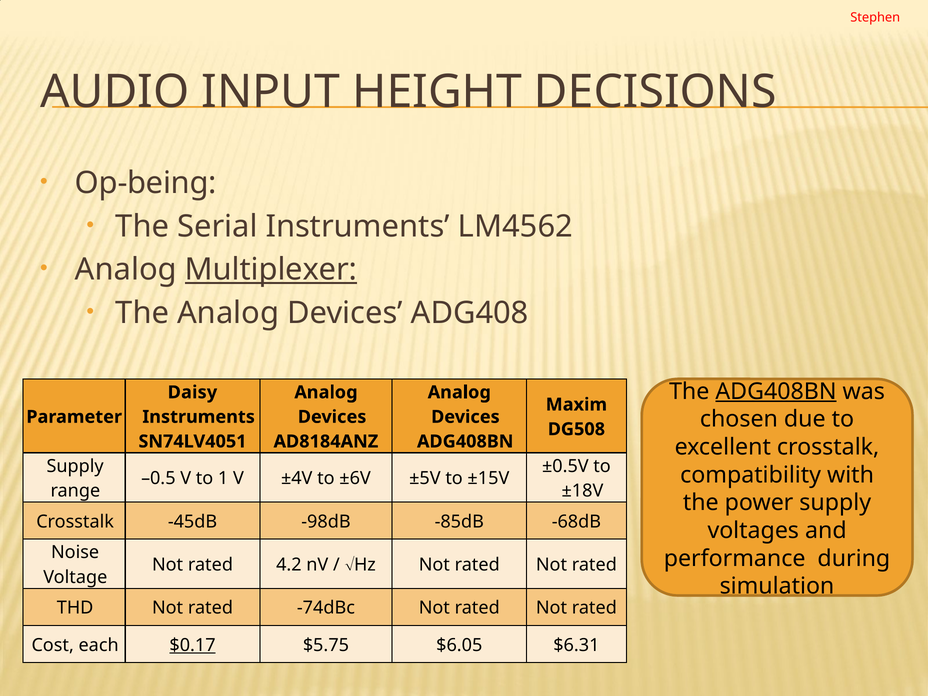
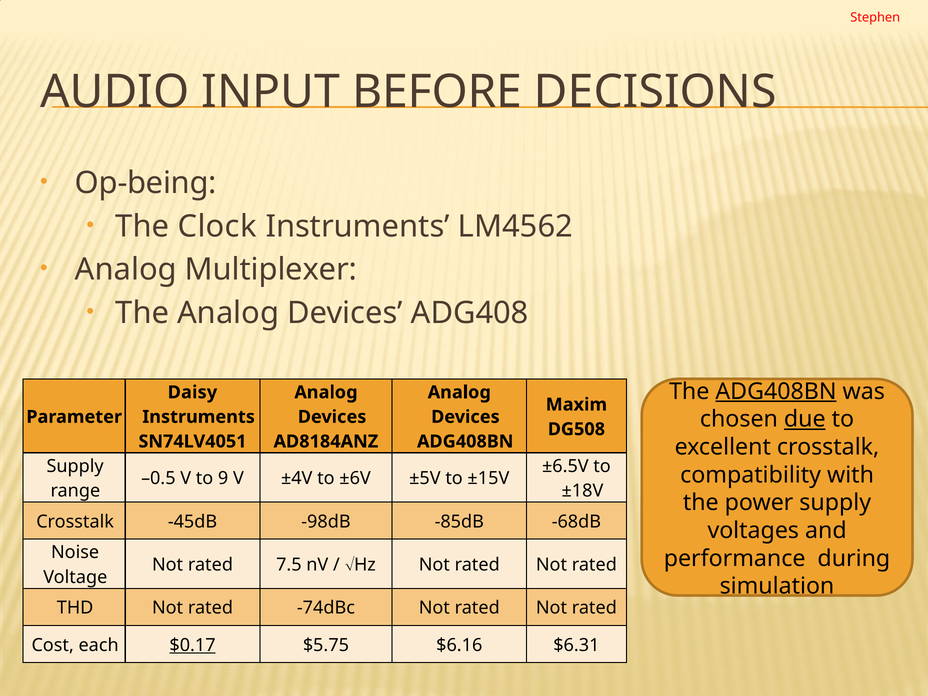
HEIGHT: HEIGHT -> BEFORE (437, 92)
Serial: Serial -> Clock (217, 226)
Multiplexer underline: present -> none (271, 270)
due underline: none -> present (805, 419)
±0.5V: ±0.5V -> ±6.5V (565, 466)
1: 1 -> 9 (223, 478)
4.2: 4.2 -> 7.5 (289, 565)
$6.05: $6.05 -> $6.16 (459, 645)
